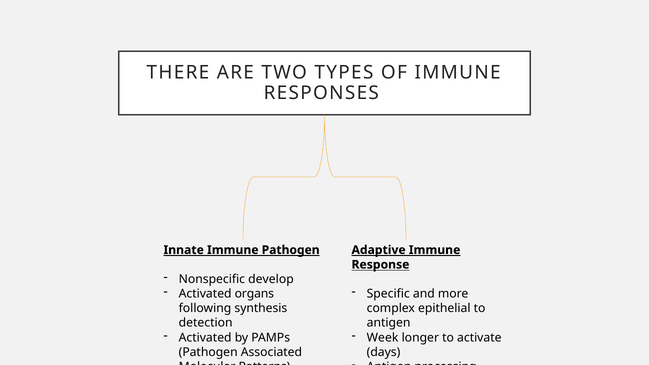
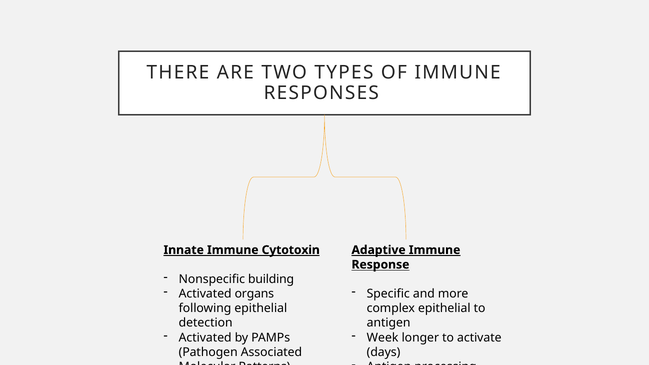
Immune Pathogen: Pathogen -> Cytotoxin (291, 250)
develop: develop -> building (271, 279)
following synthesis: synthesis -> epithelial (261, 308)
